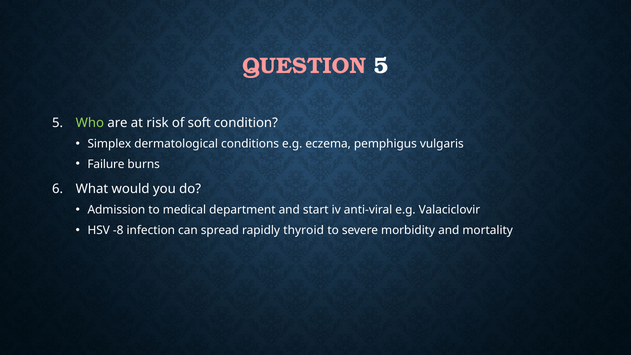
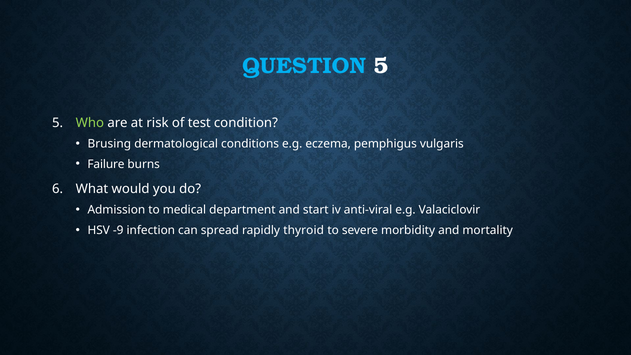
QUESTION colour: pink -> light blue (304, 66)
soft: soft -> test (199, 123)
Simplex: Simplex -> Brusing (109, 144)
-8: -8 -> -9 (118, 230)
